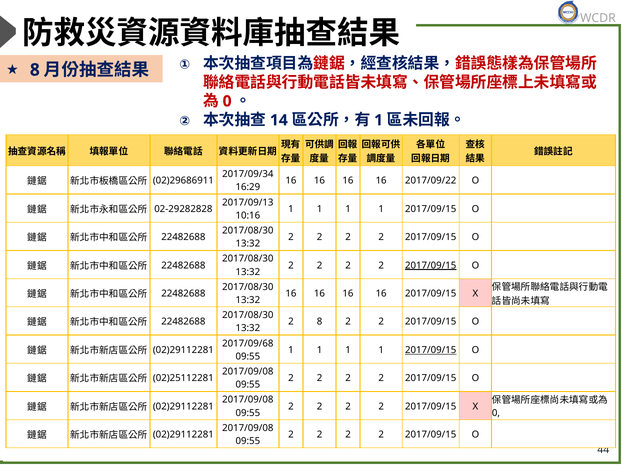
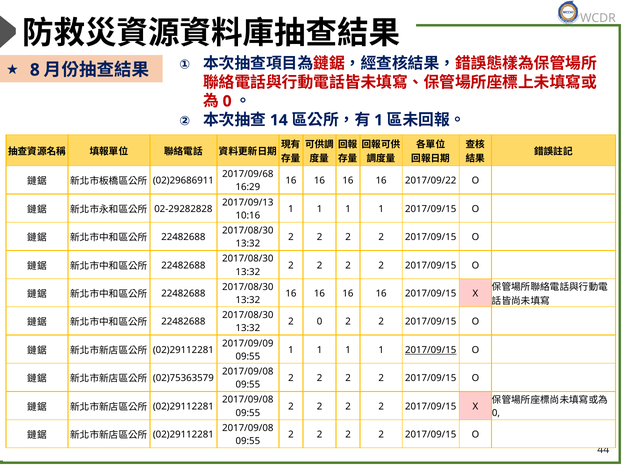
2017/09/34: 2017/09/34 -> 2017/09/68 (248, 174)
2017/09/15 underline: present -> none (431, 266)
2 8: 8 -> 0 (320, 322)
2017/09/68: 2017/09/68 -> 2017/09/09 (248, 344)
02)25112281: 02)25112281 -> 02)75363579 (183, 379)
